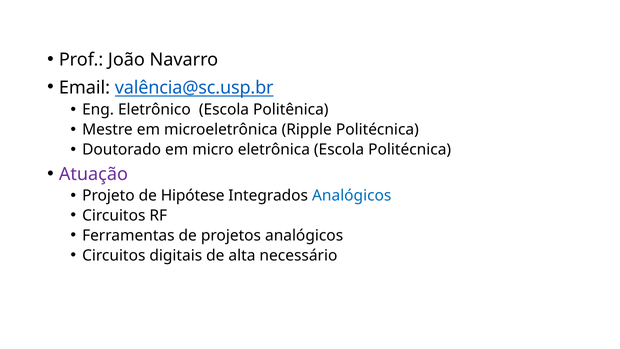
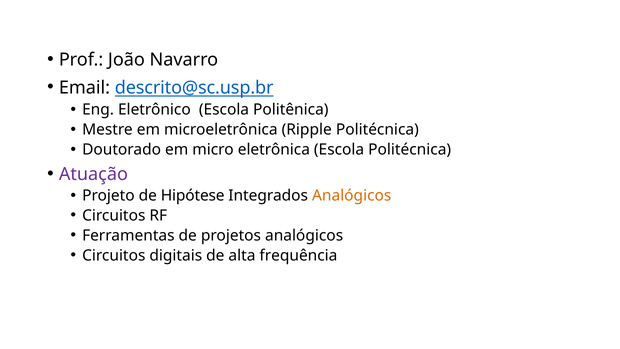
valência@sc.usp.br: valência@sc.usp.br -> descrito@sc.usp.br (194, 88)
Analógicos colour: blue -> orange (352, 195)
necessário: necessário -> frequência (298, 255)
